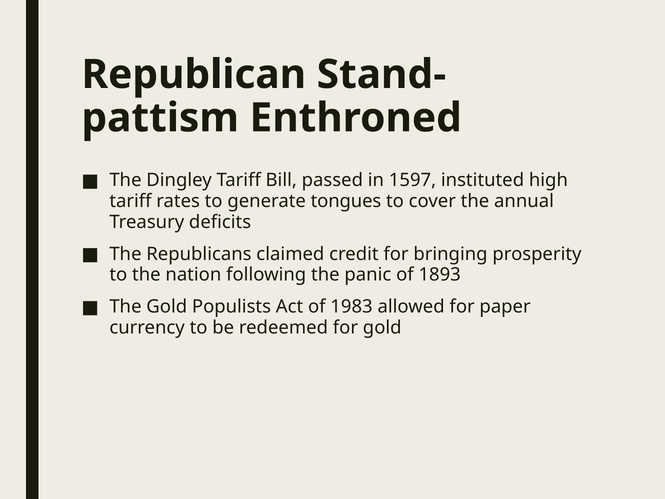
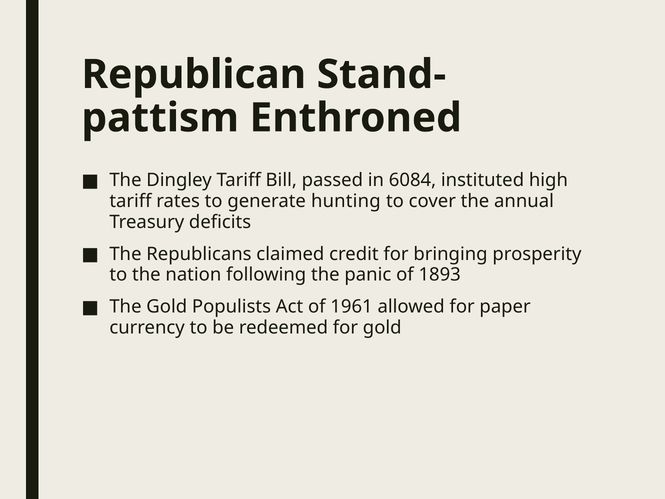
1597: 1597 -> 6084 (413, 180)
tongues: tongues -> hunting (346, 201)
1983: 1983 -> 1961 (352, 307)
